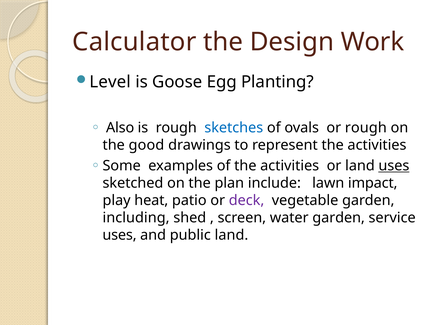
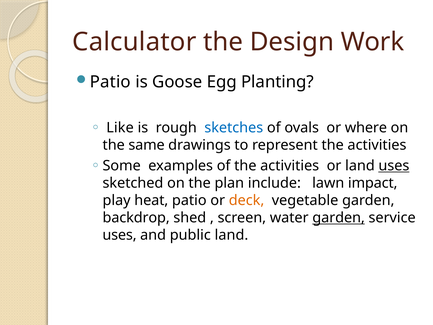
Level: Level -> Patio (110, 82)
Also: Also -> Like (120, 128)
or rough: rough -> where (366, 128)
good: good -> same (147, 145)
deck colour: purple -> orange (247, 200)
including: including -> backdrop (136, 218)
garden underline: none -> present (339, 218)
